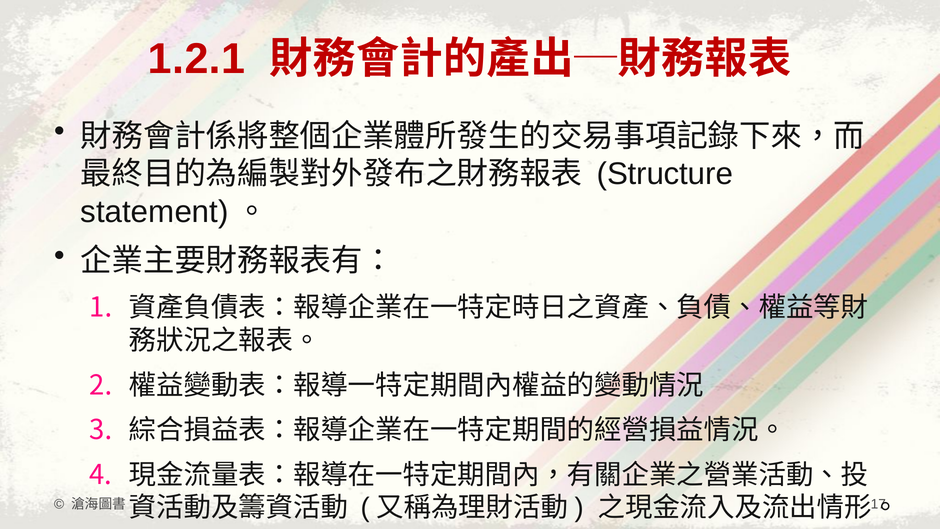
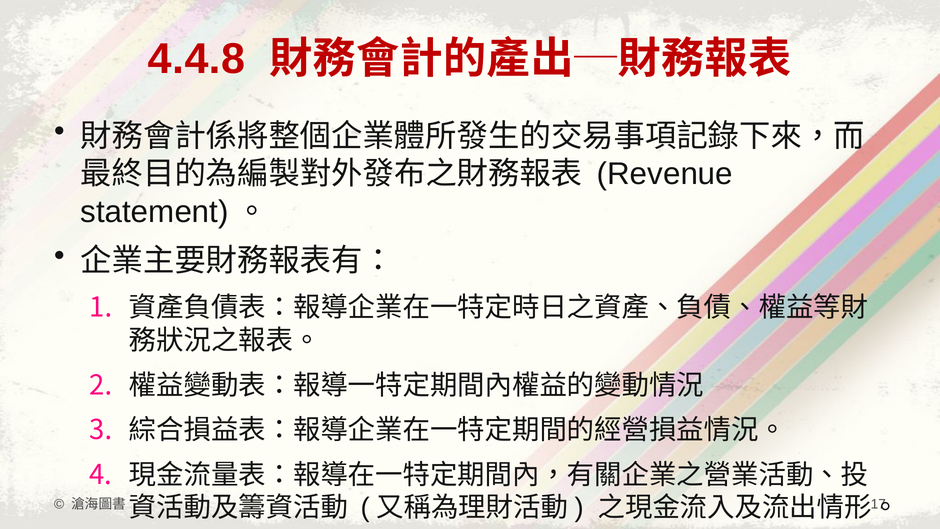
1.2.1: 1.2.1 -> 4.4.8 (197, 59)
Structure: Structure -> Revenue (665, 174)
